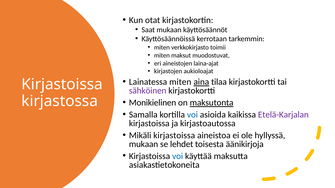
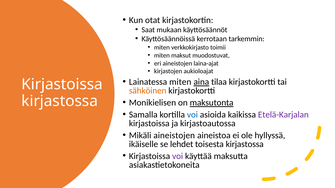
sähköinen colour: purple -> orange (148, 91)
Monikielinen: Monikielinen -> Monikielisen (152, 103)
Mikäli kirjastoissa: kirjastoissa -> aineistojen (174, 136)
mukaan: mukaan -> ikäiselle (144, 144)
toisesta äänikirjoja: äänikirjoja -> kirjastossa (245, 144)
voi colour: blue -> purple (178, 156)
